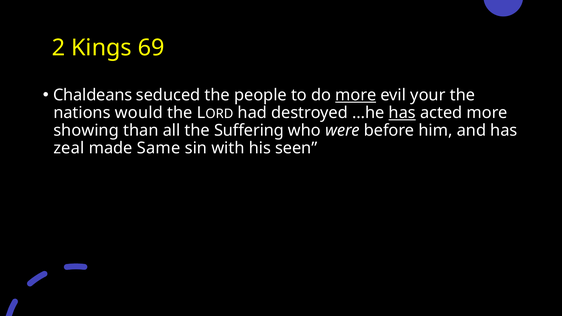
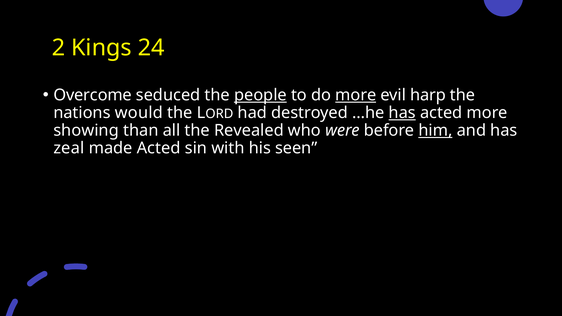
69: 69 -> 24 (151, 48)
Chaldeans: Chaldeans -> Overcome (93, 95)
people underline: none -> present (260, 95)
your: your -> harp (428, 95)
Suffering: Suffering -> Revealed (249, 130)
him underline: none -> present (435, 130)
made Same: Same -> Acted (159, 148)
